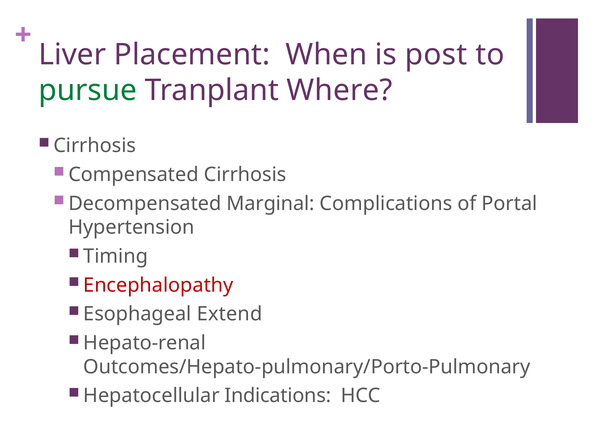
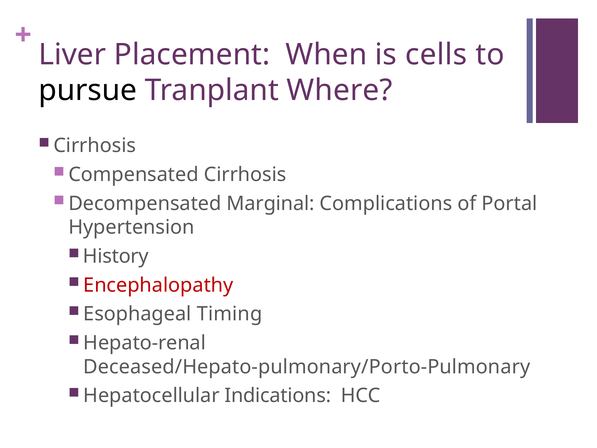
post: post -> cells (436, 55)
pursue colour: green -> black (88, 90)
Timing: Timing -> History (116, 256)
Extend: Extend -> Timing (230, 314)
Outcomes/Hepato-pulmonary/Porto-Pulmonary: Outcomes/Hepato-pulmonary/Porto-Pulmonary -> Deceased/Hepato-pulmonary/Porto-Pulmonary (307, 367)
